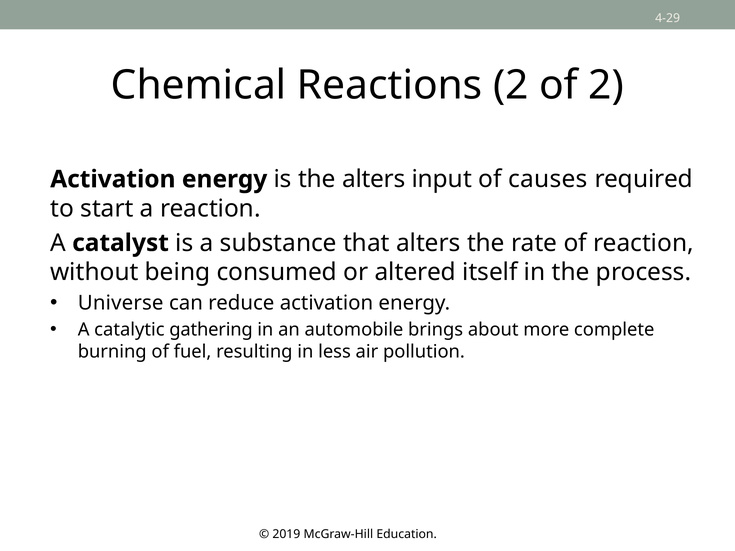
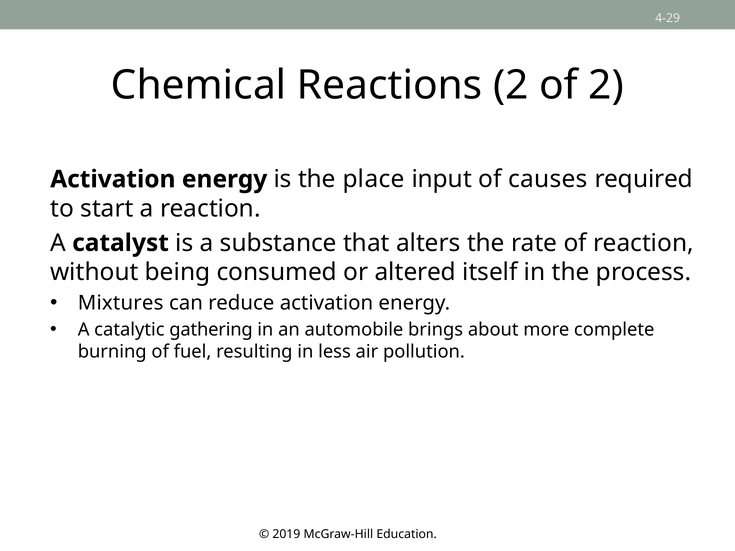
the alters: alters -> place (374, 179)
Universe: Universe -> Mixtures (121, 303)
